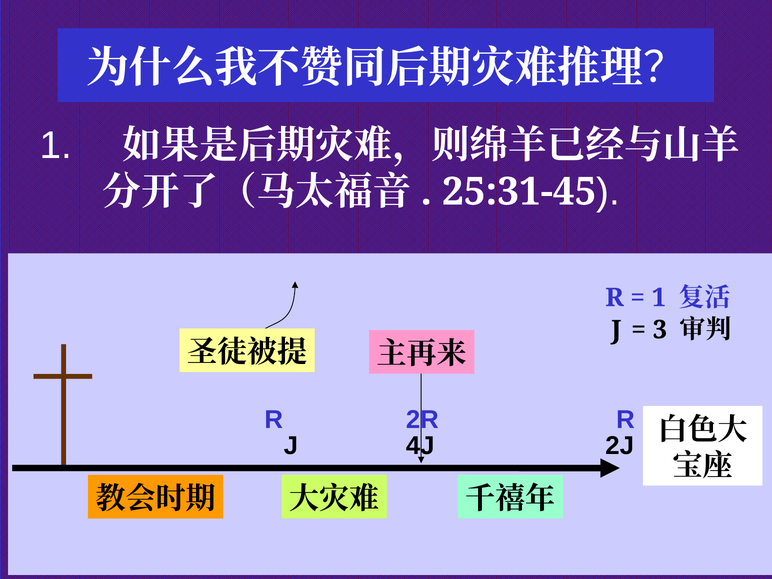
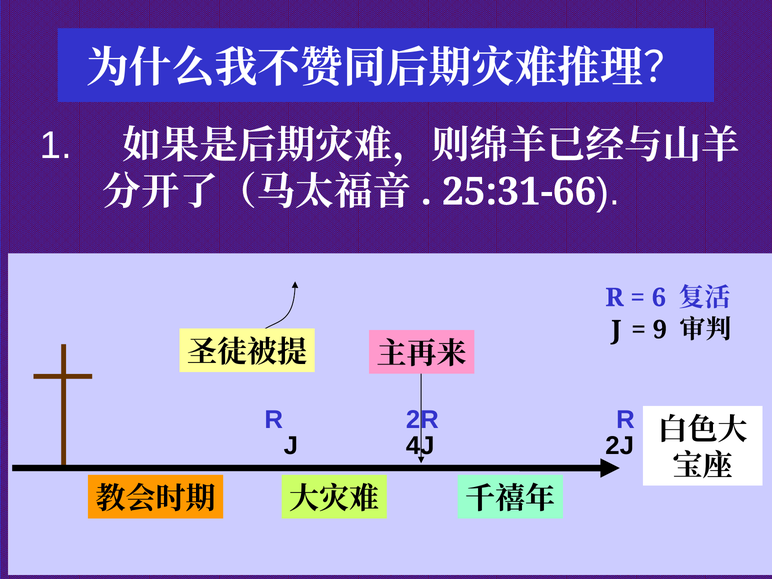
25:31-45: 25:31-45 -> 25:31-66 (519, 192)
1: 1 -> 6 (659, 298)
3: 3 -> 9 (660, 330)
